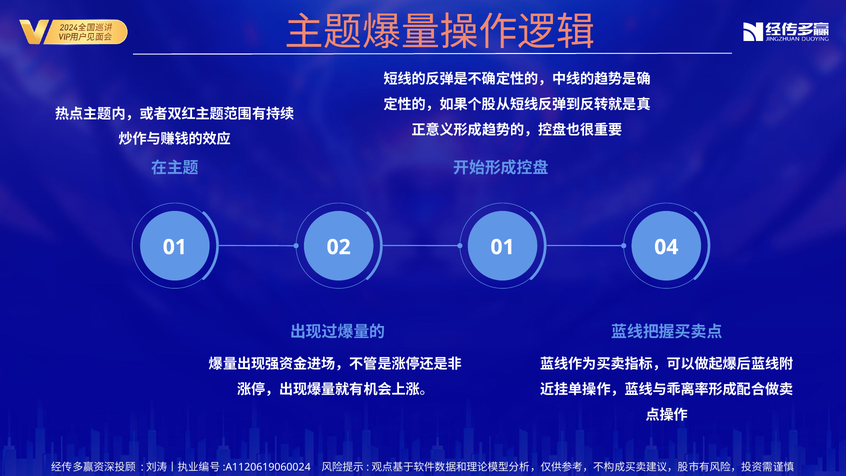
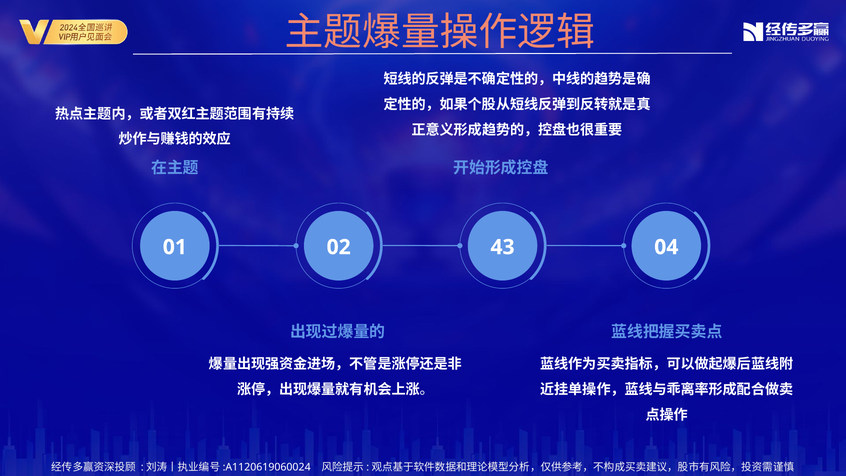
02 01: 01 -> 43 (503, 247)
